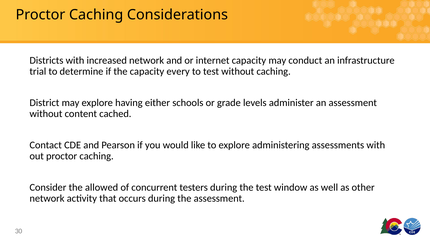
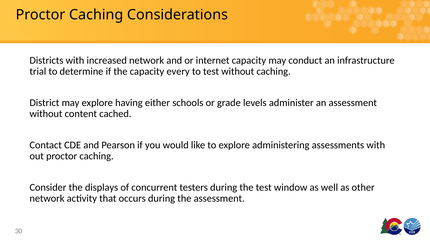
allowed: allowed -> displays (102, 187)
